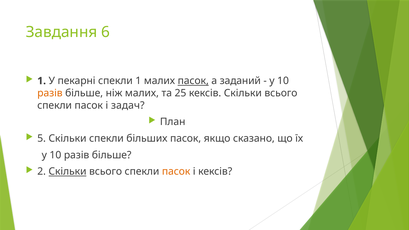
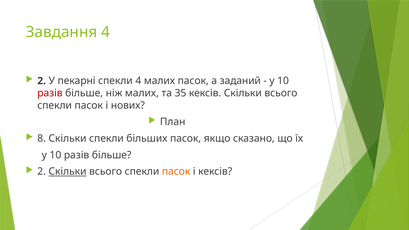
Завдання 6: 6 -> 4 (106, 32)
1: 1 -> 2 (42, 81)
спекли 1: 1 -> 4 (138, 81)
пасок underline: present -> none (193, 81)
разів colour: orange -> red (50, 93)
25: 25 -> 35 (180, 93)
задач: задач -> нових (128, 105)
5: 5 -> 8 (42, 138)
